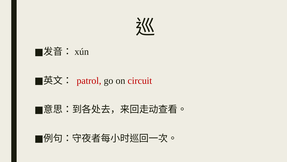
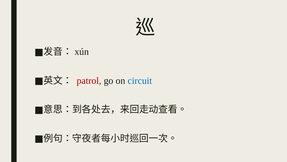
circuit colour: red -> blue (140, 80)
